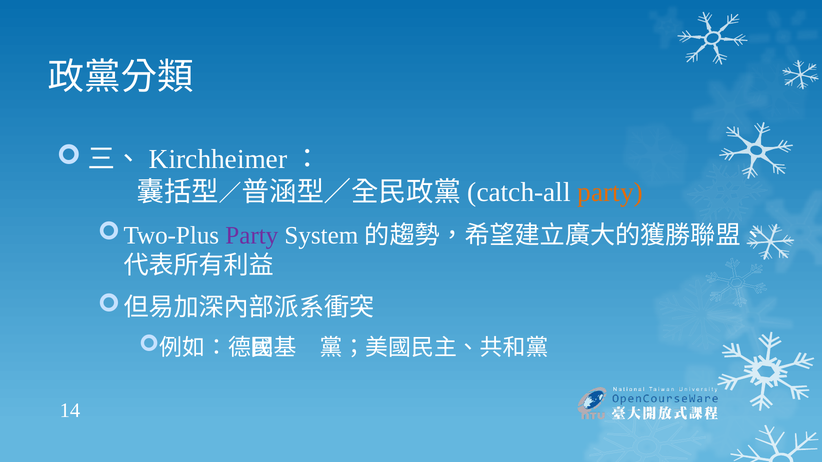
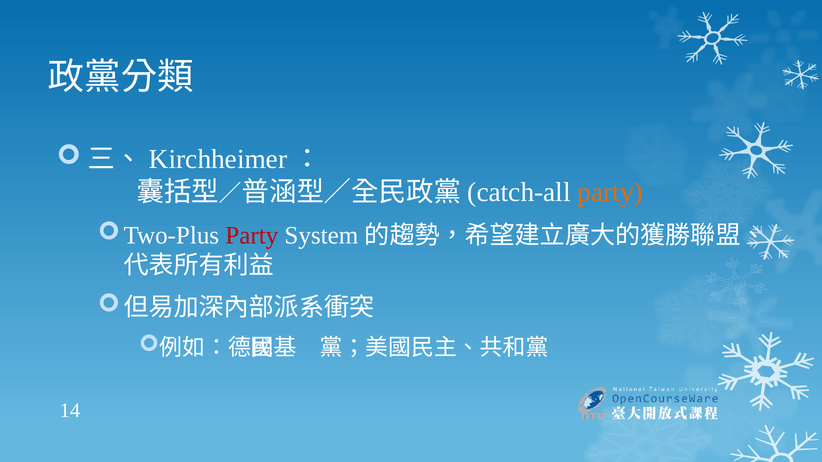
Party colour: purple -> red (252, 236)
